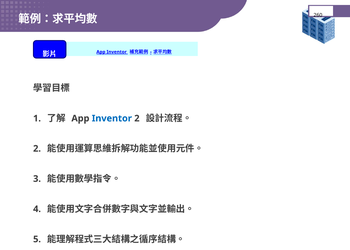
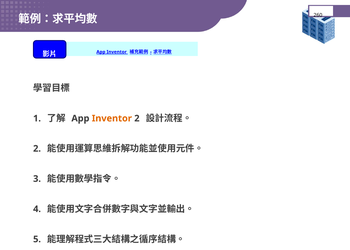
Inventor colour: blue -> orange (112, 118)
